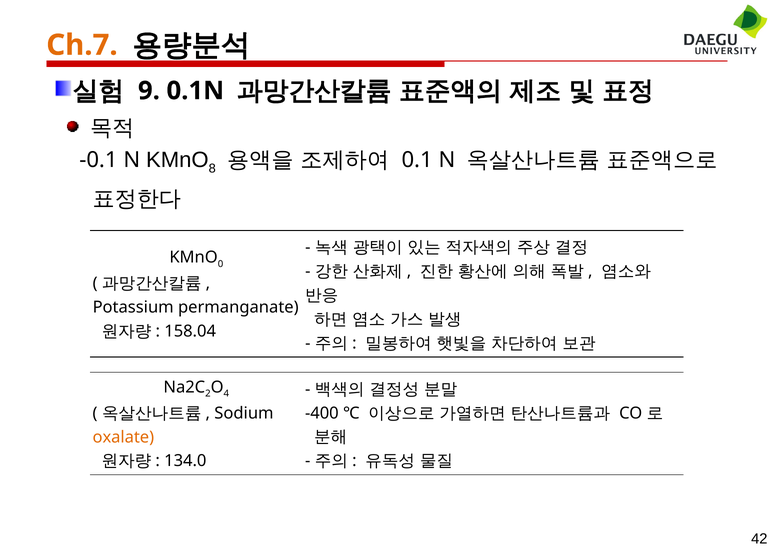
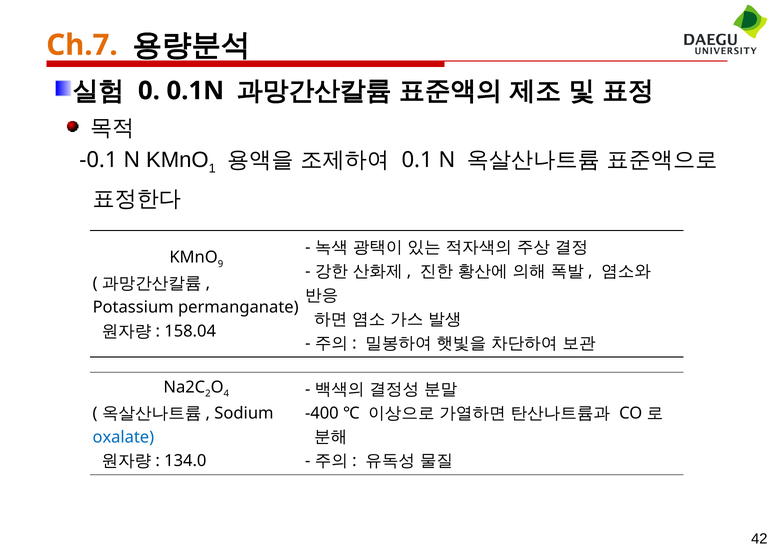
9: 9 -> 0 (149, 91)
8: 8 -> 1 (212, 168)
0: 0 -> 9 (221, 264)
oxalate colour: orange -> blue (123, 437)
